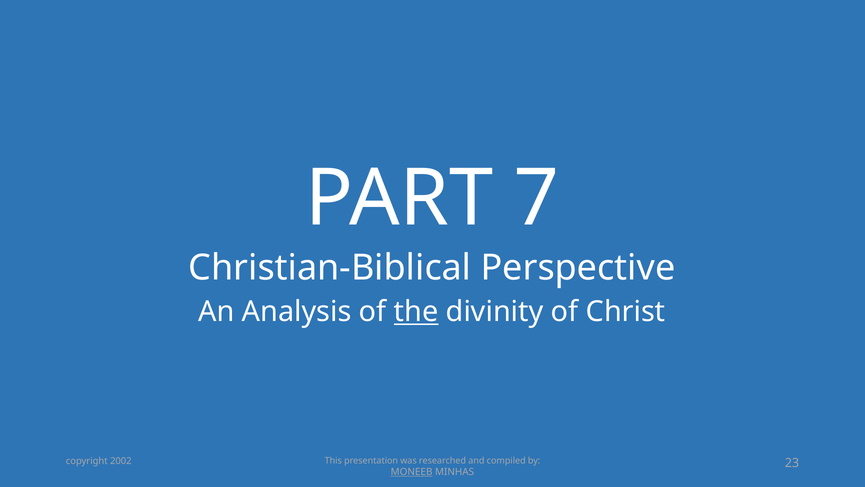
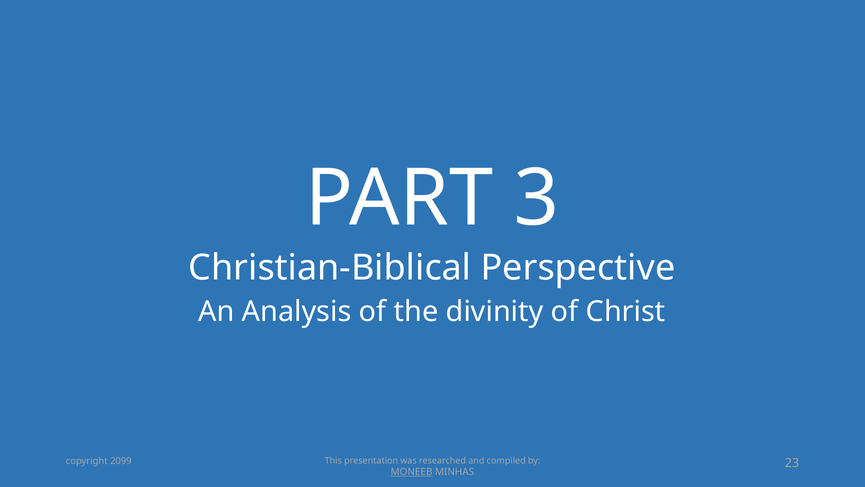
7: 7 -> 3 (536, 198)
the underline: present -> none (416, 312)
2002: 2002 -> 2099 (121, 461)
